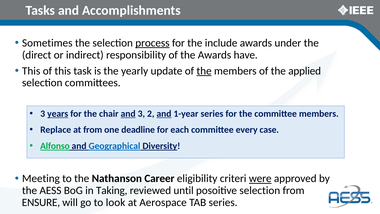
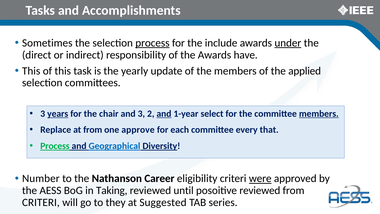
under underline: none -> present (288, 43)
the underline: present -> none (204, 71)
and underline: present -> none (128, 114)
1-year series: series -> select (212, 114)
members underline: none -> present (319, 114)
deadline: deadline -> approve (138, 130)
case: case -> that (269, 130)
Alfonso: Alfonso -> Process (55, 146)
Meeting: Meeting -> Number (41, 178)
posoitive selection: selection -> reviewed (260, 190)
ENSURE: ENSURE -> CRITERI (41, 202)
look: look -> they (116, 202)
Aerospace: Aerospace -> Suggested (163, 202)
